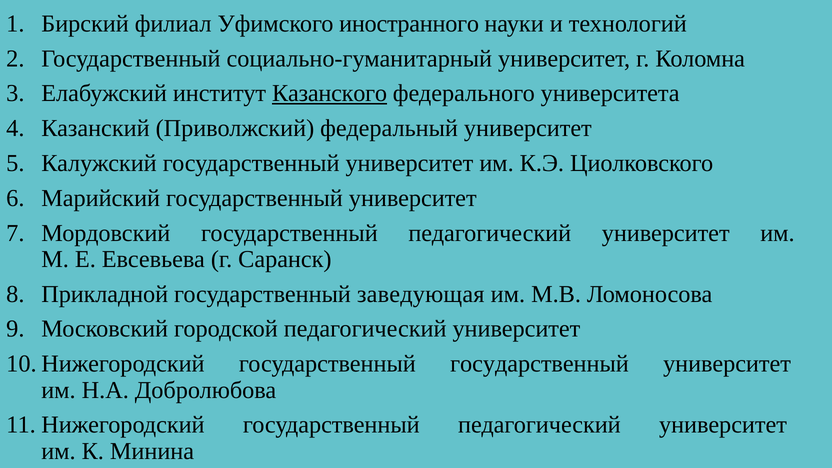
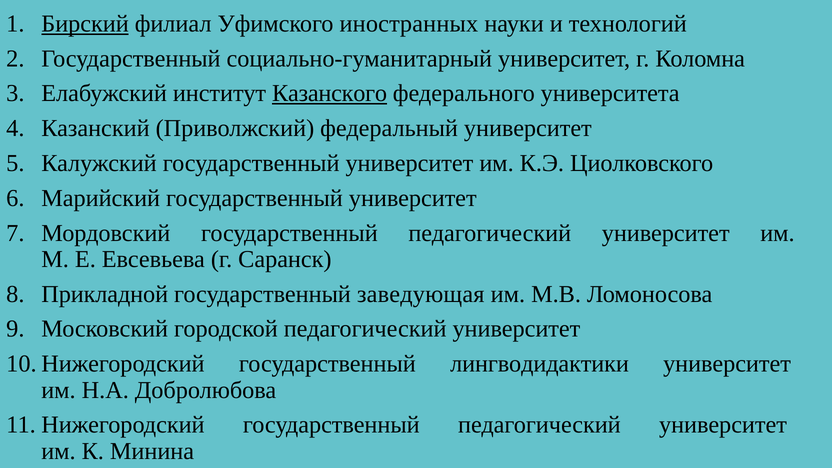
Бирский underline: none -> present (85, 24)
иностранного: иностранного -> иностранных (409, 24)
государственный государственный: государственный -> лингводидактики (539, 364)
